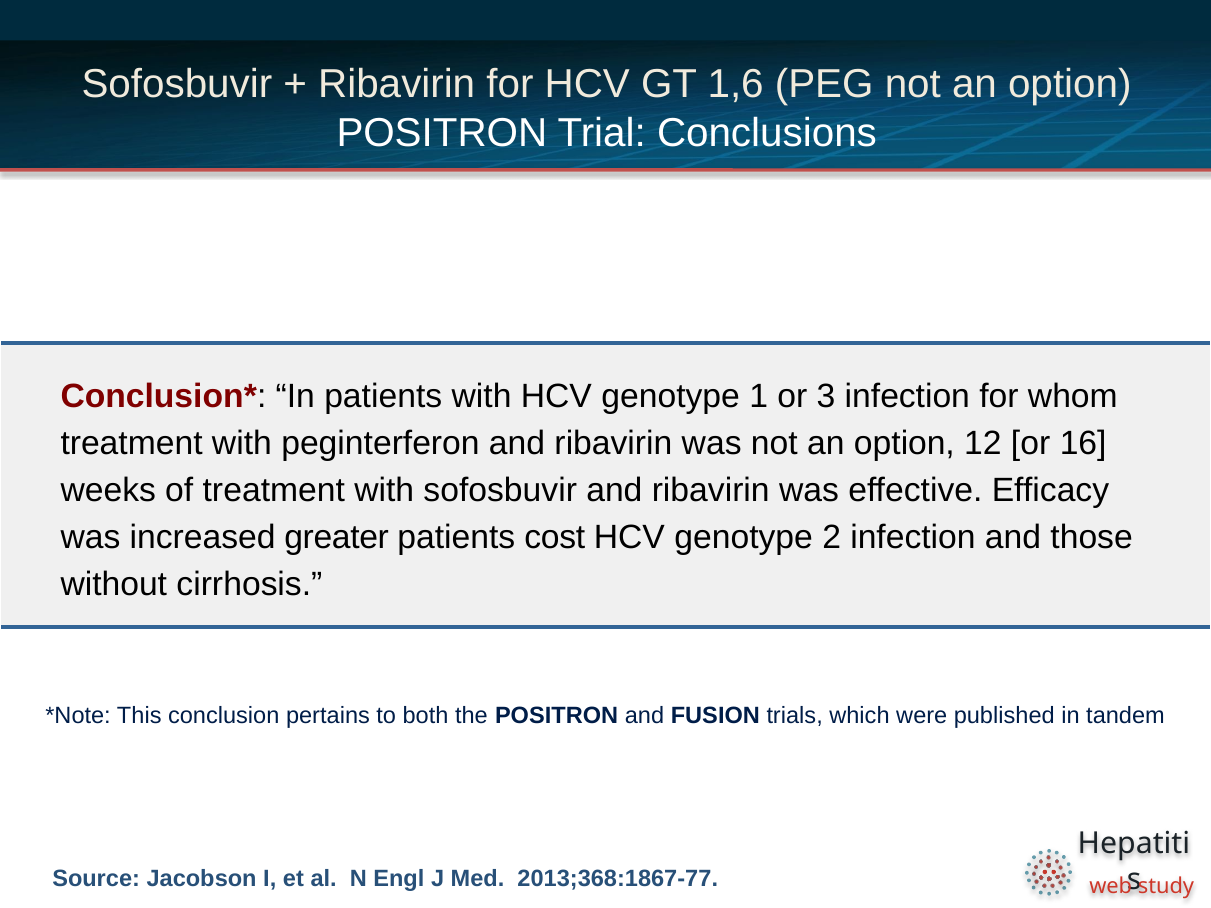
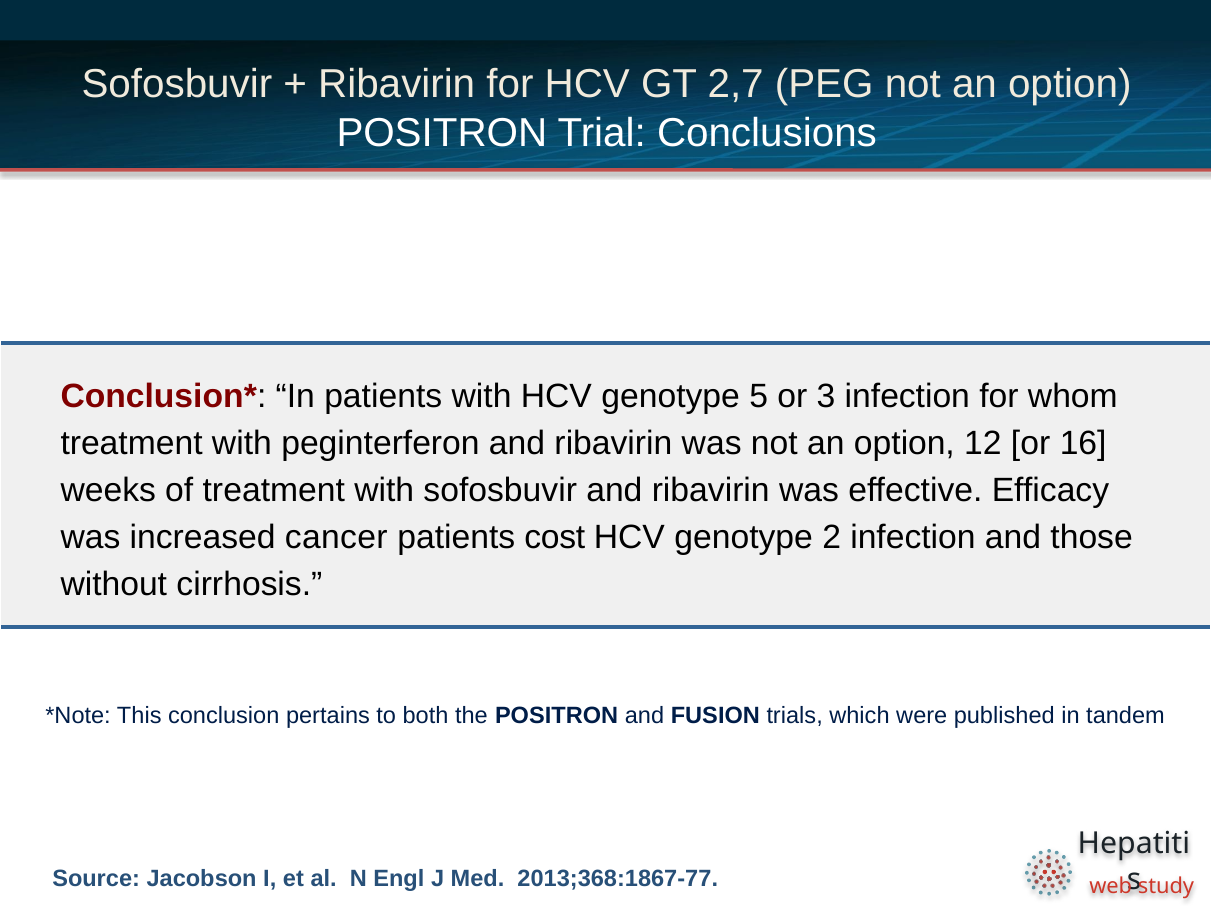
1,6: 1,6 -> 2,7 (736, 85)
1: 1 -> 5 (759, 396)
greater: greater -> cancer (336, 538)
